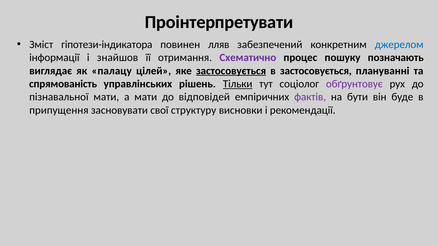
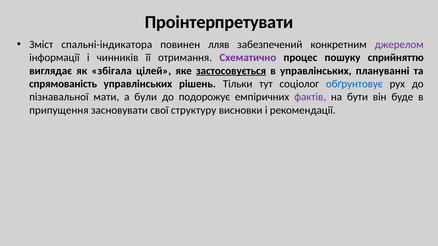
гіпотези-індикатора: гіпотези-індикатора -> спальні-індикатора (107, 45)
джерелом colour: blue -> purple (399, 45)
знайшов: знайшов -> чинників (118, 58)
позначають: позначають -> сприйняттю (396, 58)
палацу: палацу -> збігала (112, 71)
в застосовується: застосовується -> управлінських (316, 71)
Тільки underline: present -> none (238, 84)
обґрунтовує colour: purple -> blue (354, 84)
а мати: мати -> були (146, 97)
відповідей: відповідей -> подорожує (204, 97)
